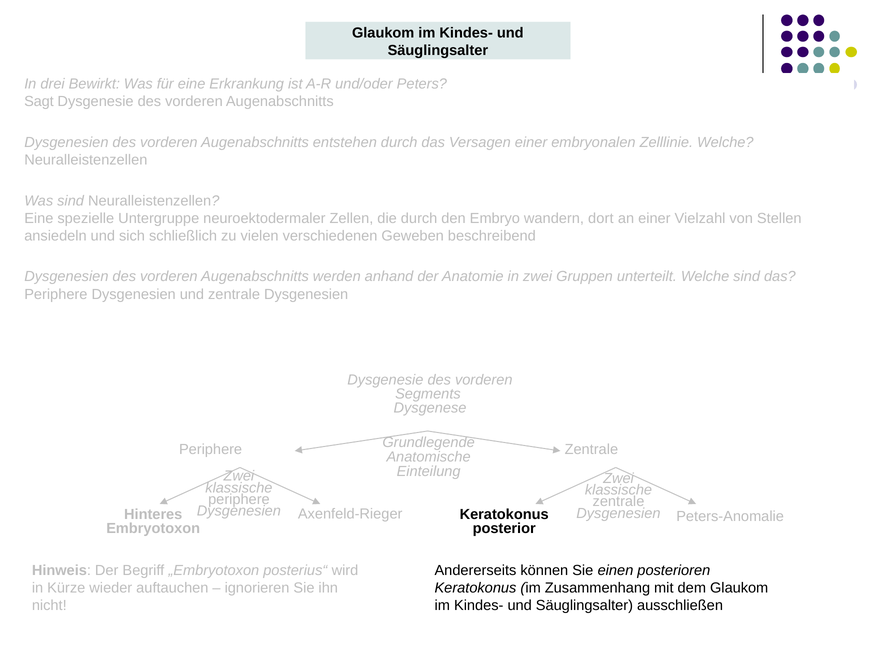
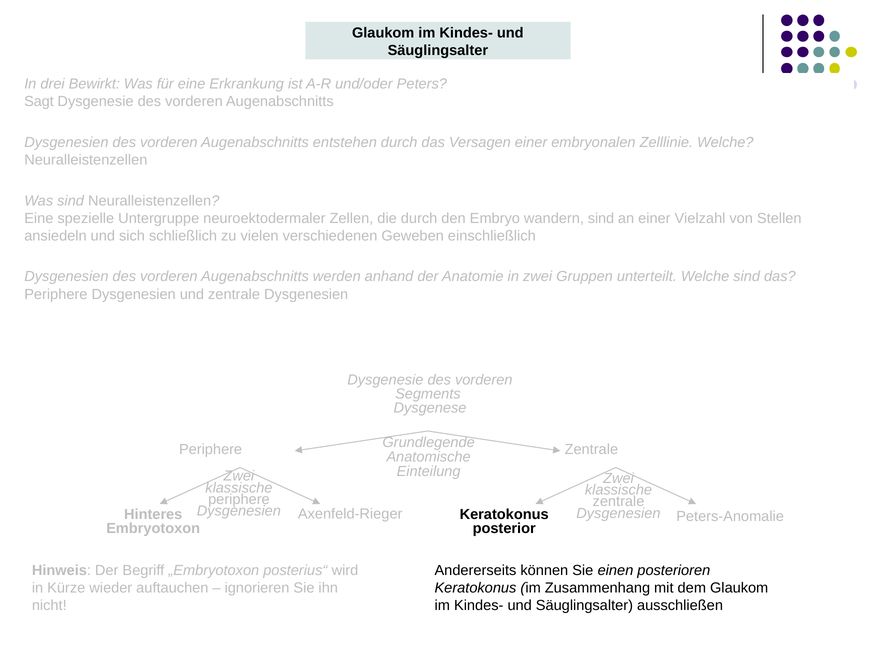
wandern dort: dort -> sind (601, 218)
beschreibend: beschreibend -> einschließlich (492, 236)
